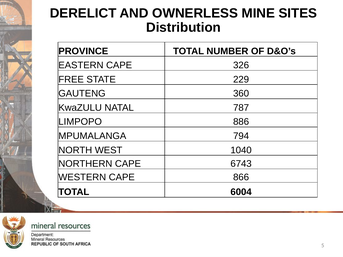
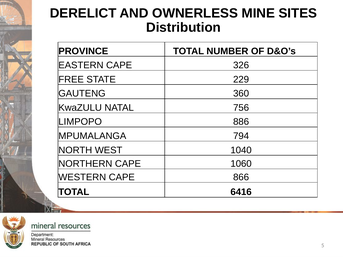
787: 787 -> 756 (241, 108)
6743: 6743 -> 1060 (241, 164)
6004: 6004 -> 6416 (241, 192)
